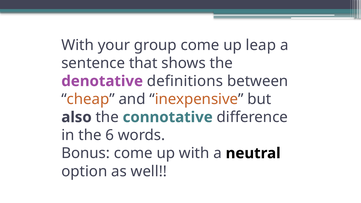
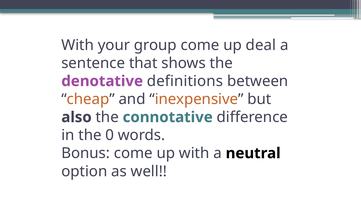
leap: leap -> deal (261, 45)
6: 6 -> 0 (110, 135)
